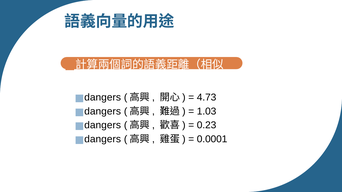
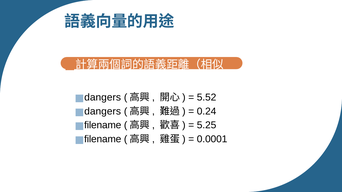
4.73: 4.73 -> 5.52 (207, 98)
1.03: 1.03 -> 0.24 (207, 111)
dangers: dangers -> filename (103, 125)
0.23: 0.23 -> 5.25 (207, 125)
dangers: dangers -> filename (103, 139)
